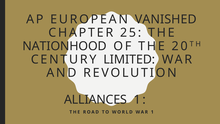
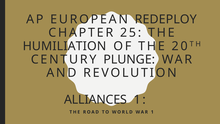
VANISHED: VANISHED -> REDEPLOY (166, 19)
NATIONHOOD: NATIONHOOD -> HUMILIATION (64, 46)
LIMITED: LIMITED -> PLUNGE (129, 59)
